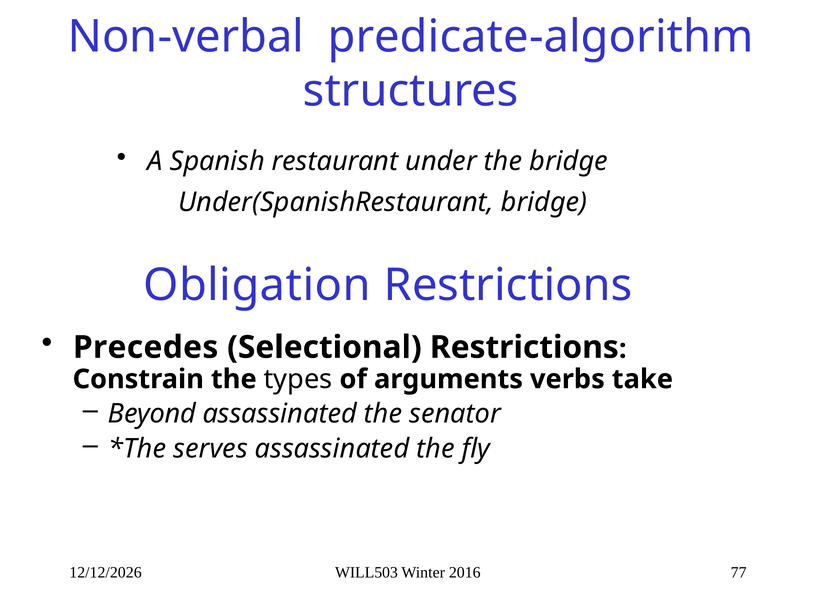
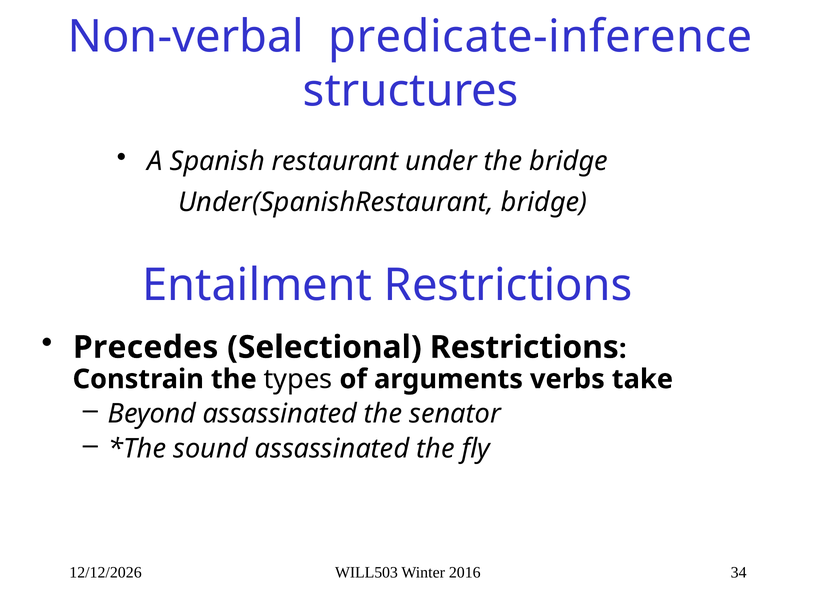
predicate-algorithm: predicate-algorithm -> predicate-inference (540, 37)
Obligation: Obligation -> Entailment (257, 285)
serves: serves -> sound (211, 449)
77: 77 -> 34 (739, 572)
